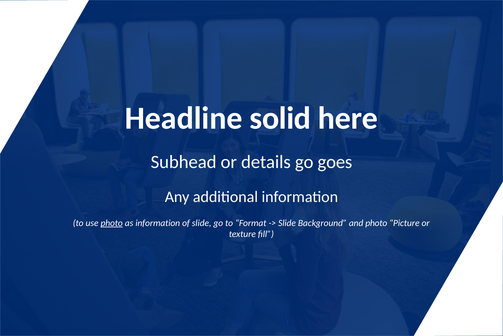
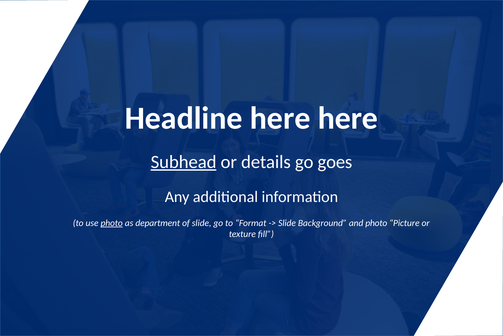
Headline solid: solid -> here (280, 118)
Subhead underline: none -> present (184, 162)
as information: information -> department (158, 223)
